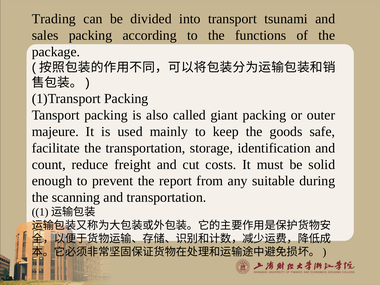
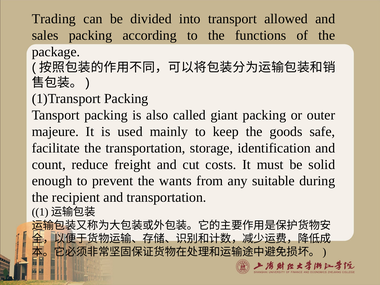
tsunami: tsunami -> allowed (286, 19)
report: report -> wants (175, 181)
scanning: scanning -> recipient (76, 197)
